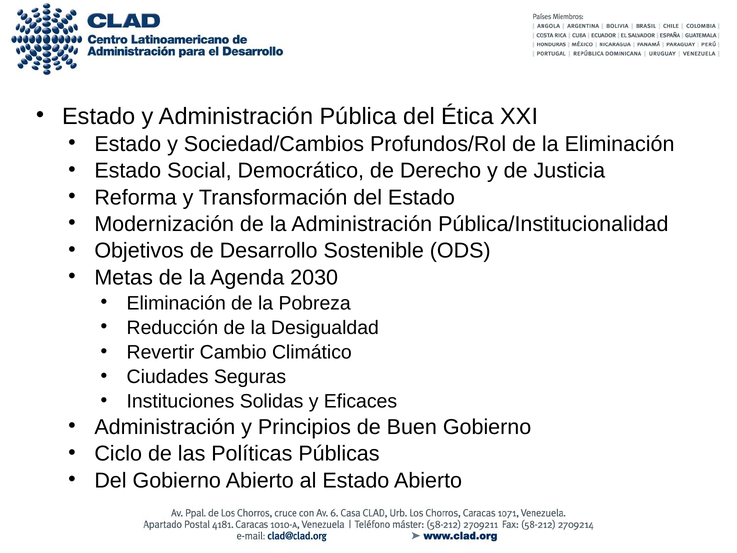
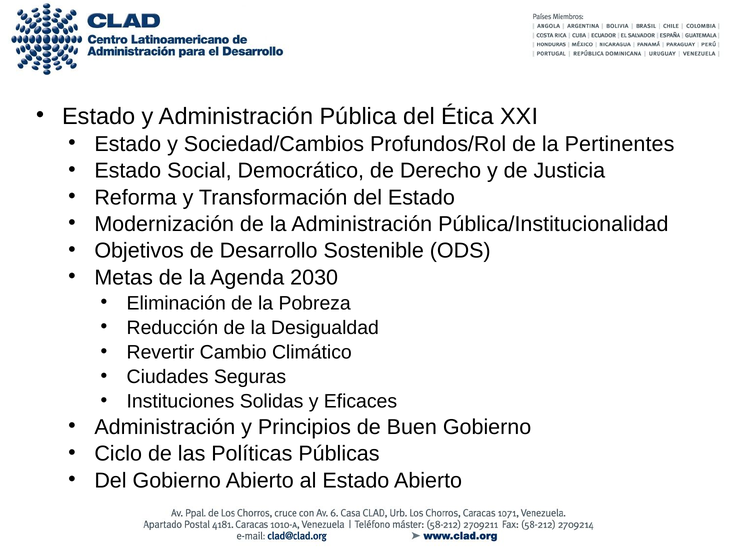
la Eliminación: Eliminación -> Pertinentes (620, 144)
